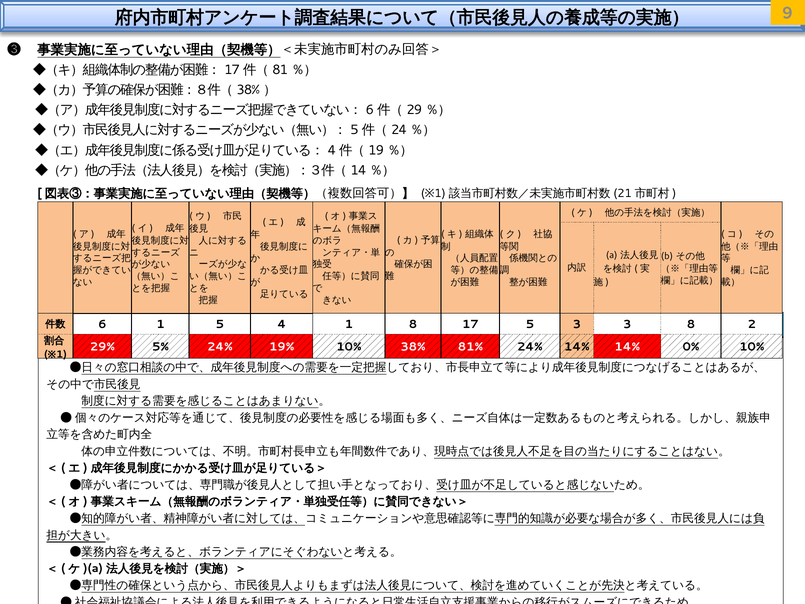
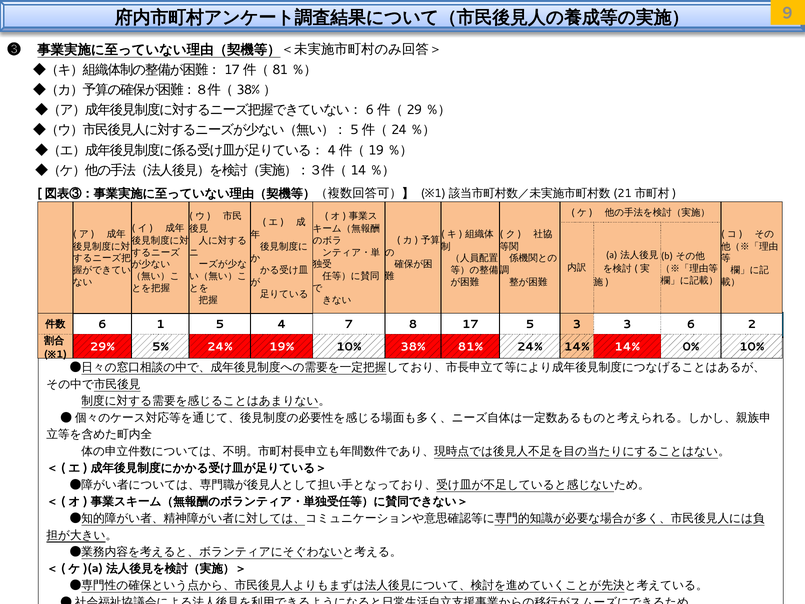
1: 1 -> 7 (349, 324)
3 8: 8 -> 6 (691, 324)
